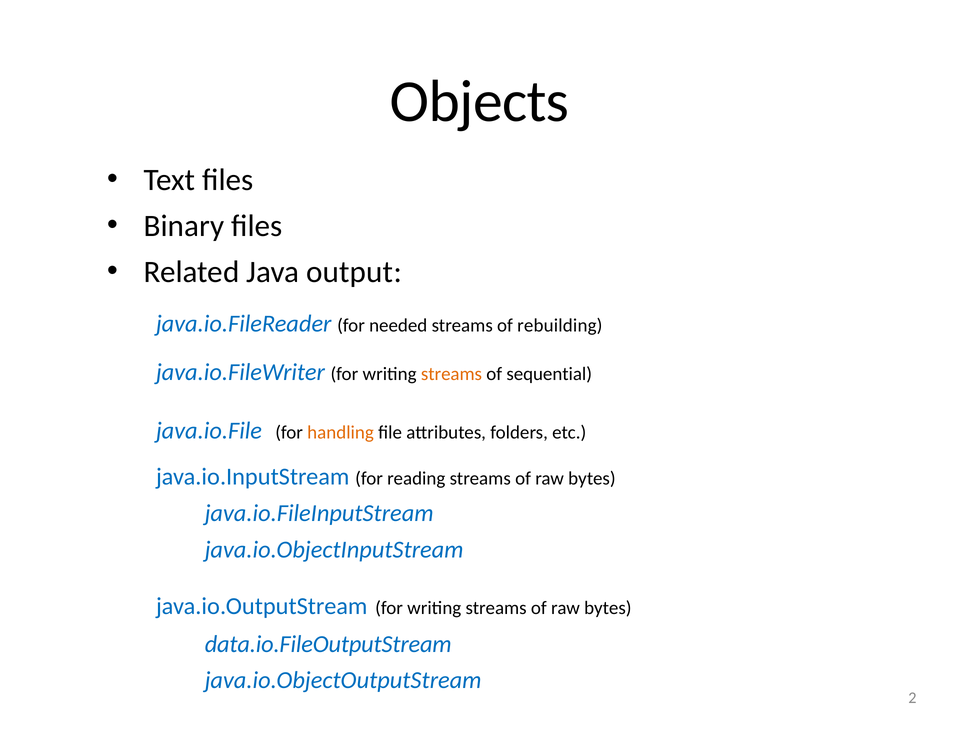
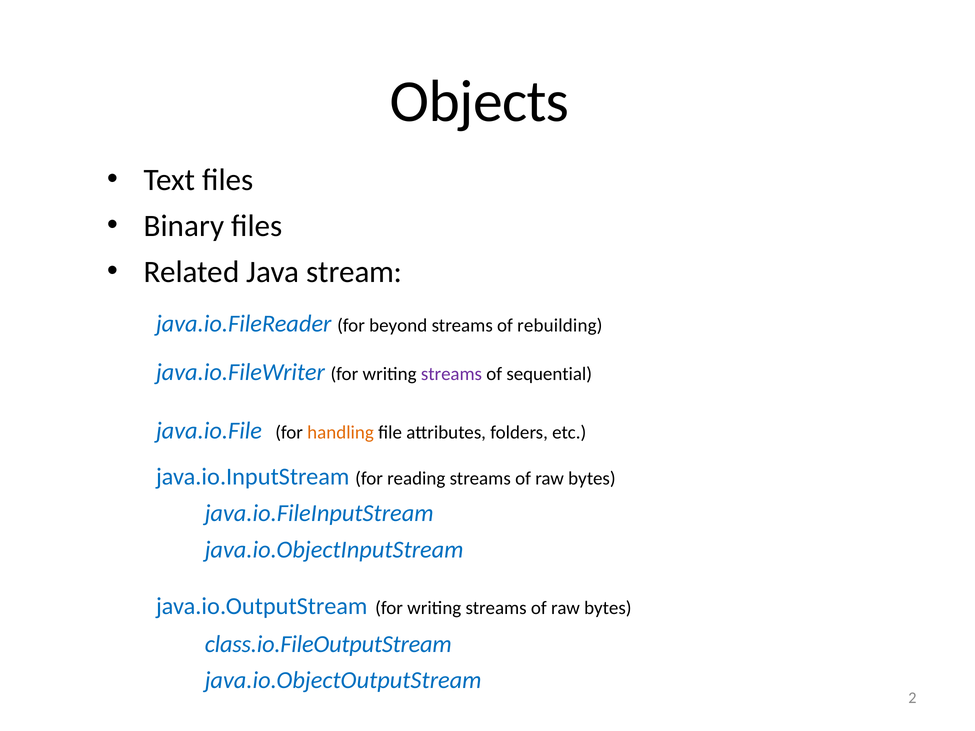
output: output -> stream (354, 272)
needed: needed -> beyond (398, 326)
streams colour: orange -> purple (451, 374)
data.io.FileOutputStream: data.io.FileOutputStream -> class.io.FileOutputStream (328, 644)
